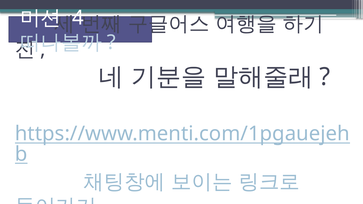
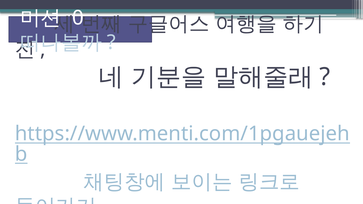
4: 4 -> 0 (78, 18)
